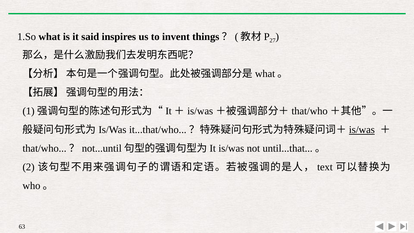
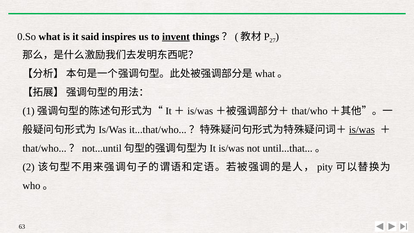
1.So: 1.So -> 0.So (27, 37)
invent underline: none -> present (176, 37)
text: text -> pity (325, 167)
